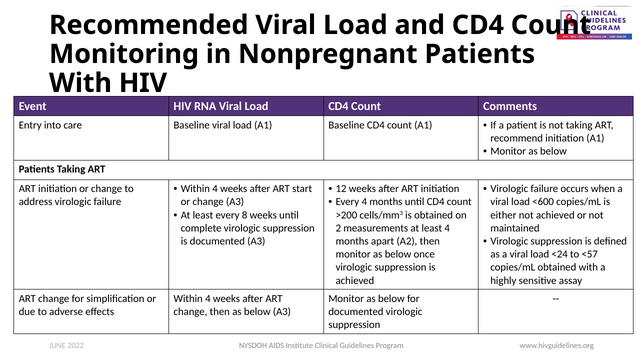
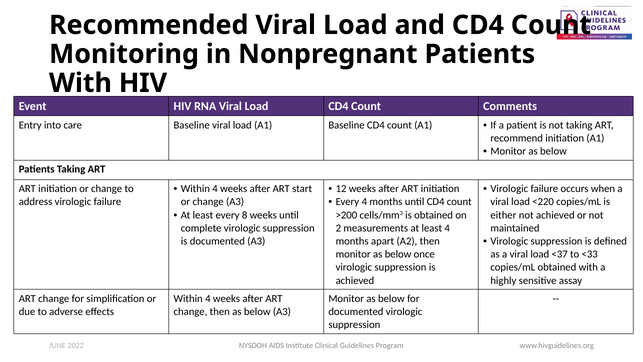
<600: <600 -> <220 (543, 202)
<24: <24 -> <37 (560, 254)
<57: <57 -> <33 (590, 254)
